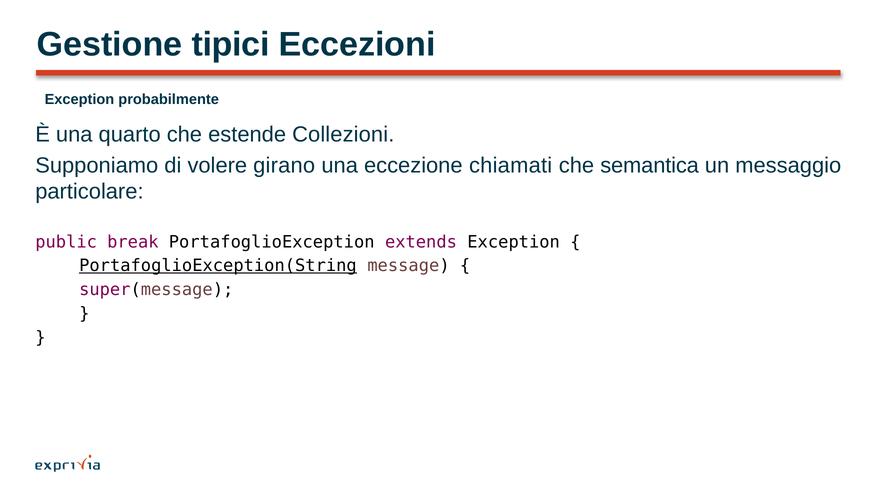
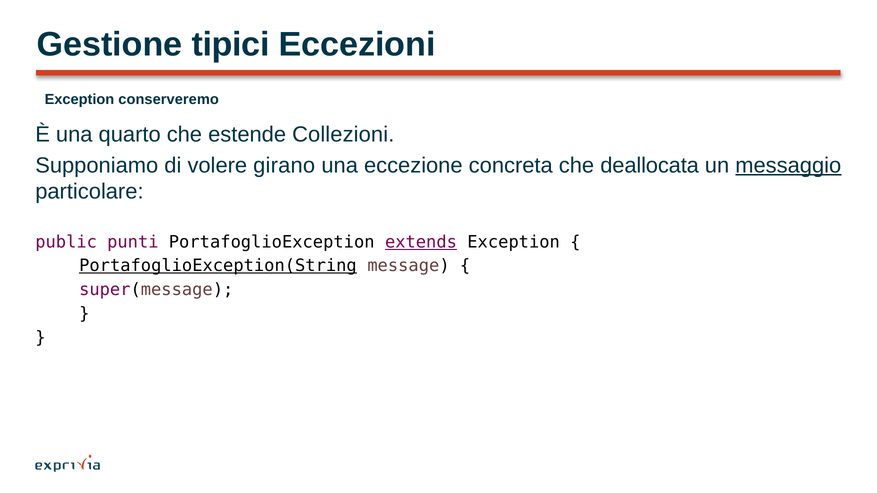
probabilmente: probabilmente -> conserveremo (169, 99)
chiamati: chiamati -> concreta (511, 165)
semantica: semantica -> deallocata (650, 165)
messaggio underline: none -> present (788, 165)
break: break -> punti (133, 242)
extends underline: none -> present (421, 242)
